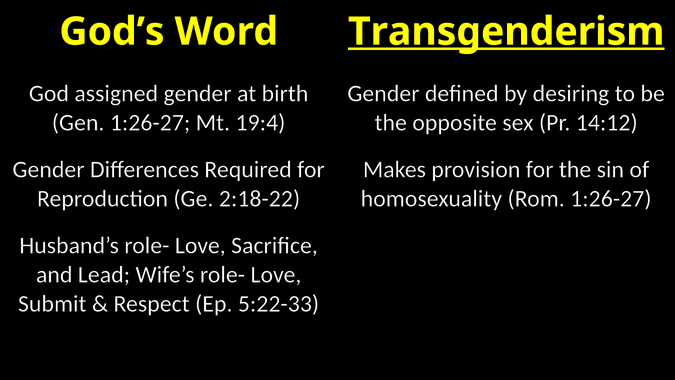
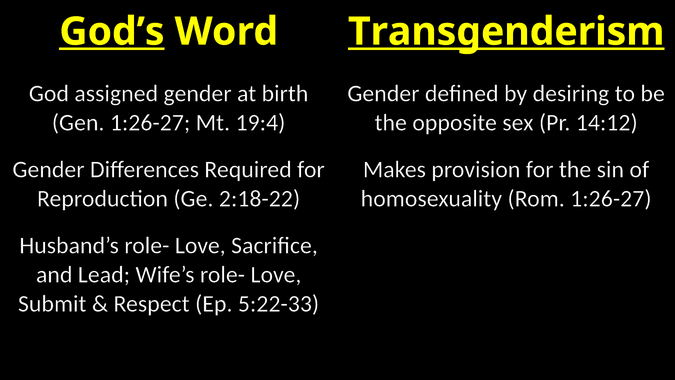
God’s underline: none -> present (112, 32)
